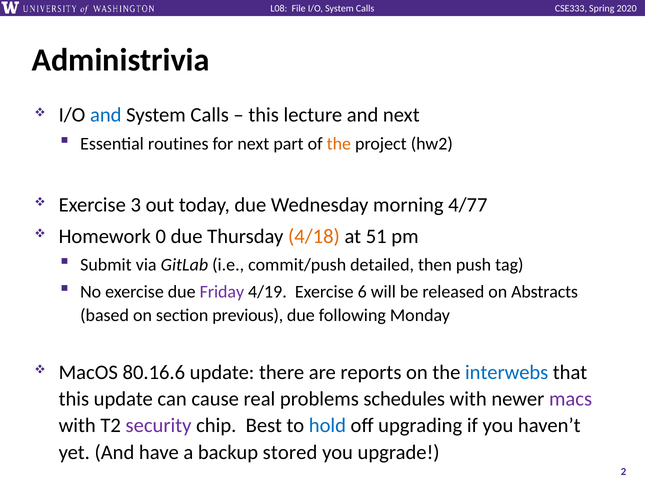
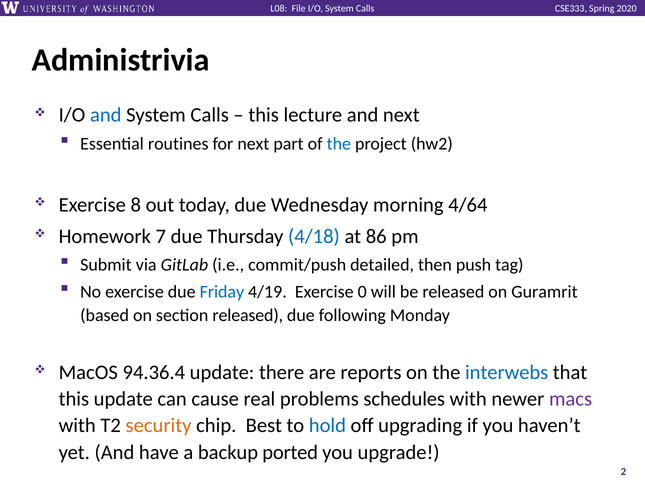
the colour: orange -> blue (339, 144)
3: 3 -> 8 (136, 205)
4/77: 4/77 -> 4/64 (468, 205)
0: 0 -> 7 (161, 236)
4/18 colour: orange -> blue (314, 236)
51: 51 -> 86 (376, 236)
Friday colour: purple -> blue (222, 292)
6: 6 -> 0 (362, 292)
Abstracts: Abstracts -> Guramrit (544, 292)
section previous: previous -> released (248, 315)
80.16.6: 80.16.6 -> 94.36.4 (154, 372)
security colour: purple -> orange (159, 425)
stored: stored -> ported (290, 452)
